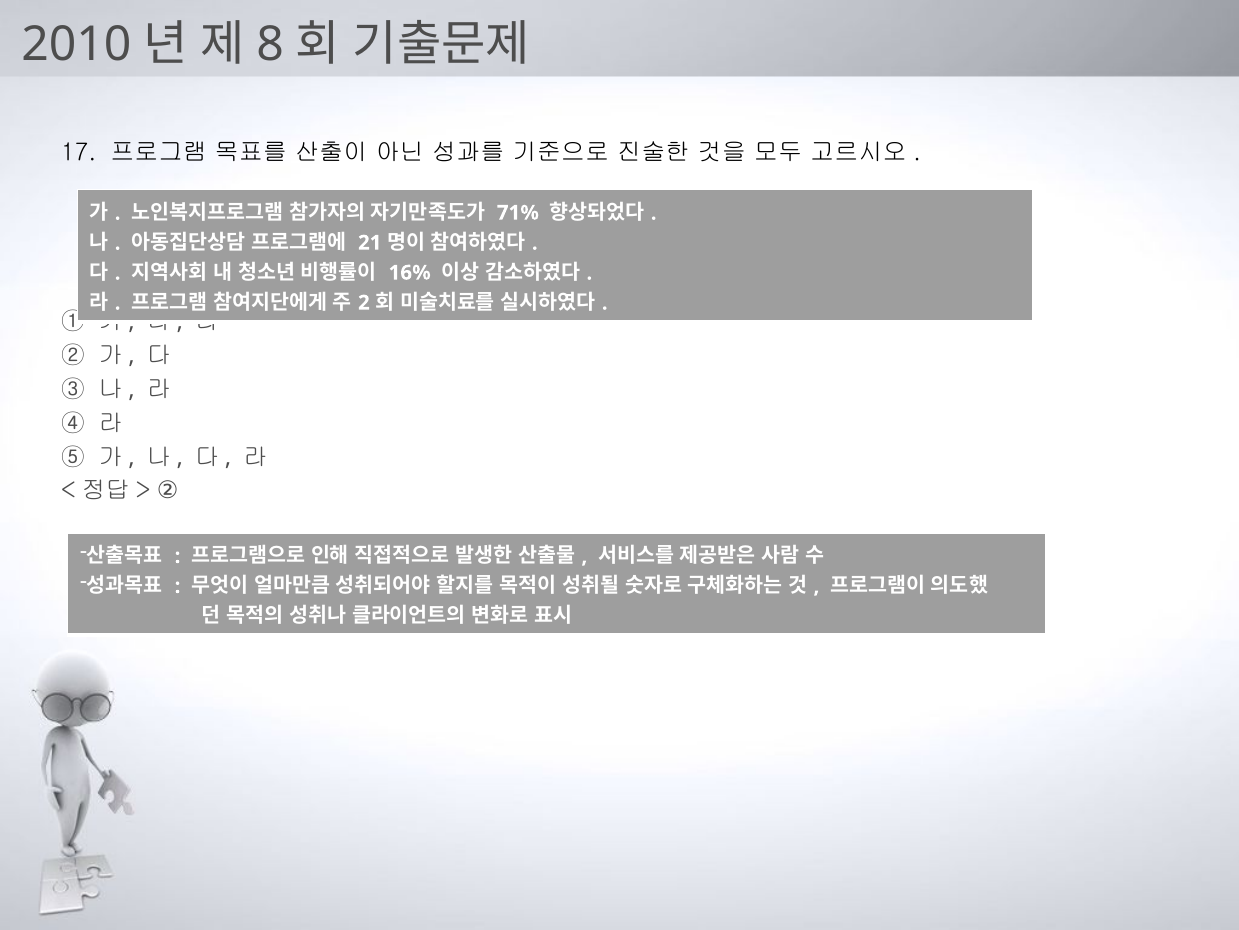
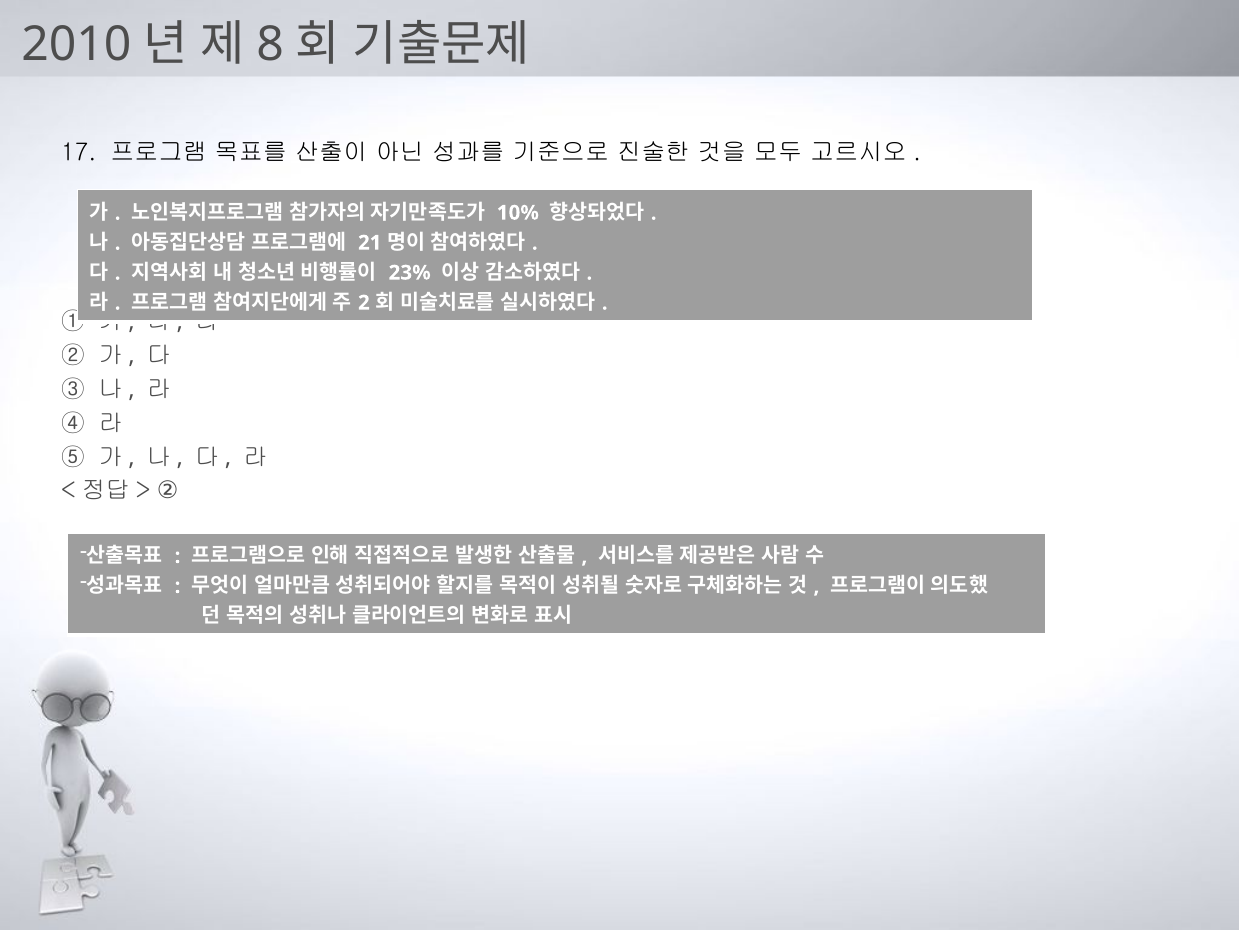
71%: 71% -> 10% (518, 213)
16%: 16% -> 23% (410, 273)
